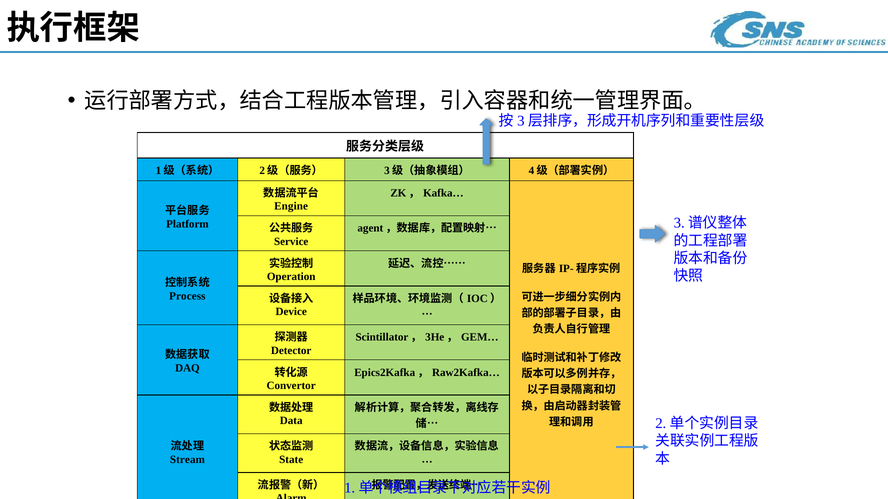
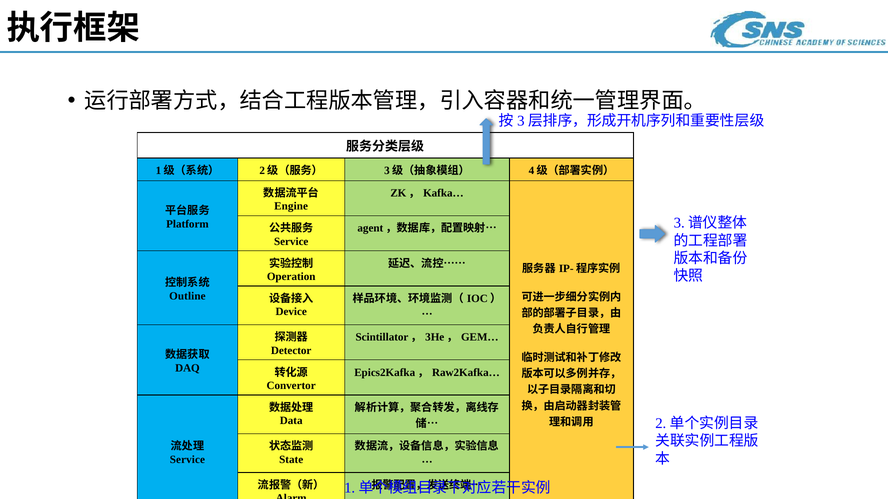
Process: Process -> Outline (187, 296)
Stream: Stream -> Service (187, 460)
